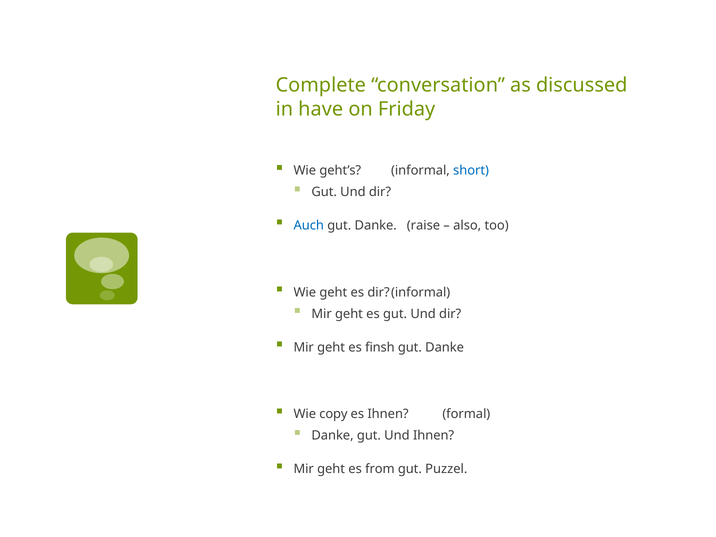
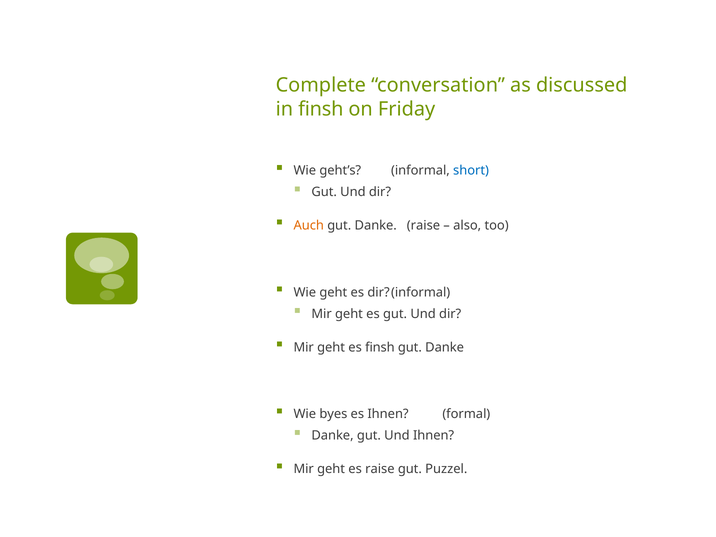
in have: have -> finsh (321, 109)
Auch colour: blue -> orange (309, 225)
copy: copy -> byes (333, 414)
es from: from -> raise (380, 469)
